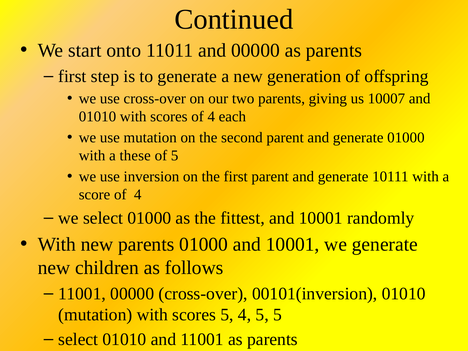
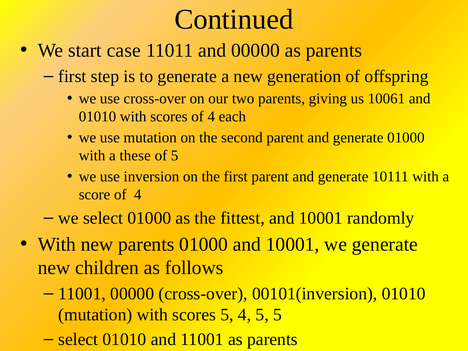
onto: onto -> case (124, 51)
10007: 10007 -> 10061 (386, 99)
